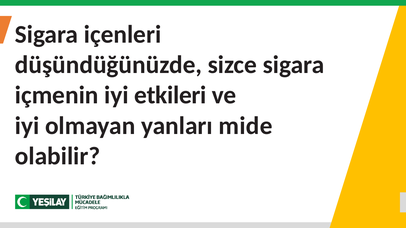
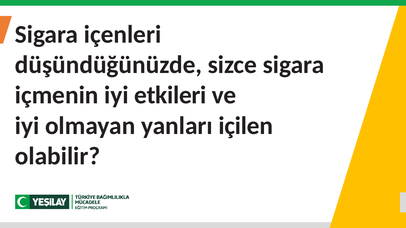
mide: mide -> içilen (246, 126)
